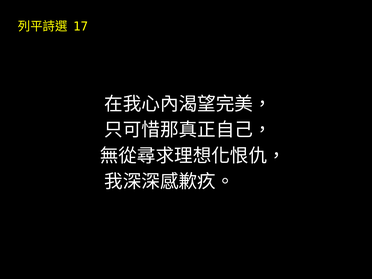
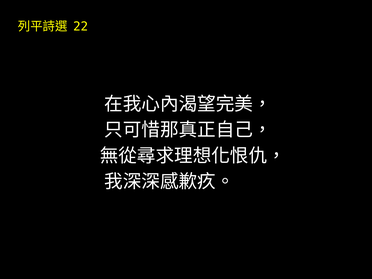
17: 17 -> 22 (81, 27)
